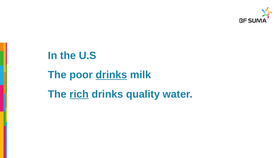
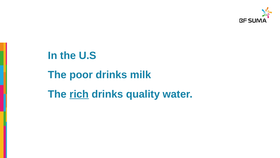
drinks underline: present -> none (111, 75)
